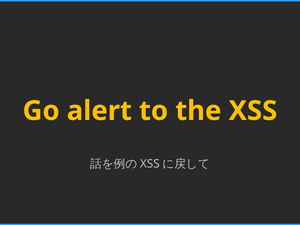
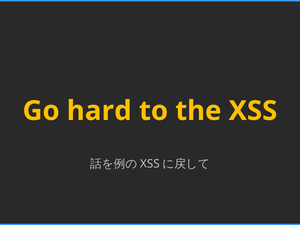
alert: alert -> hard (99, 111)
